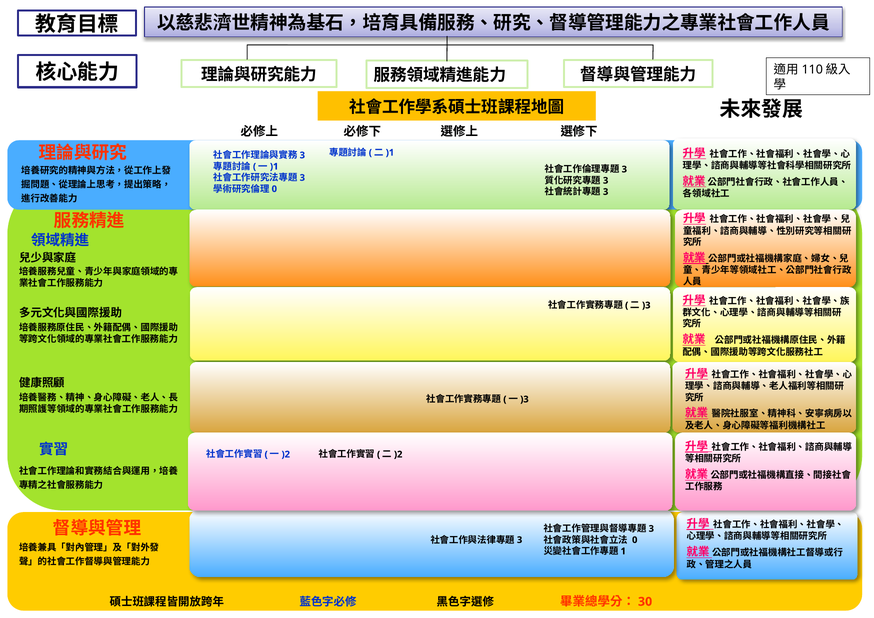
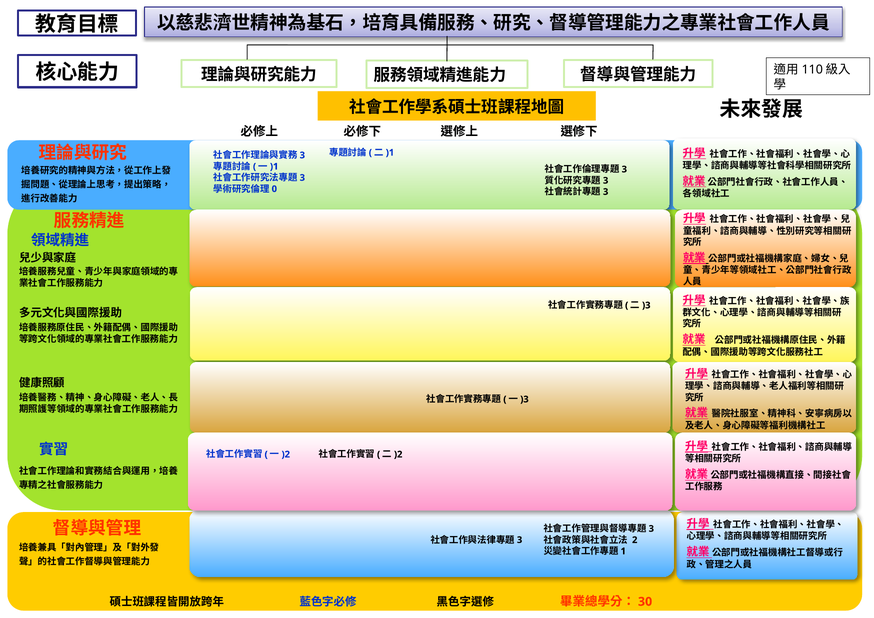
0: 0 -> 2 (635, 540)
